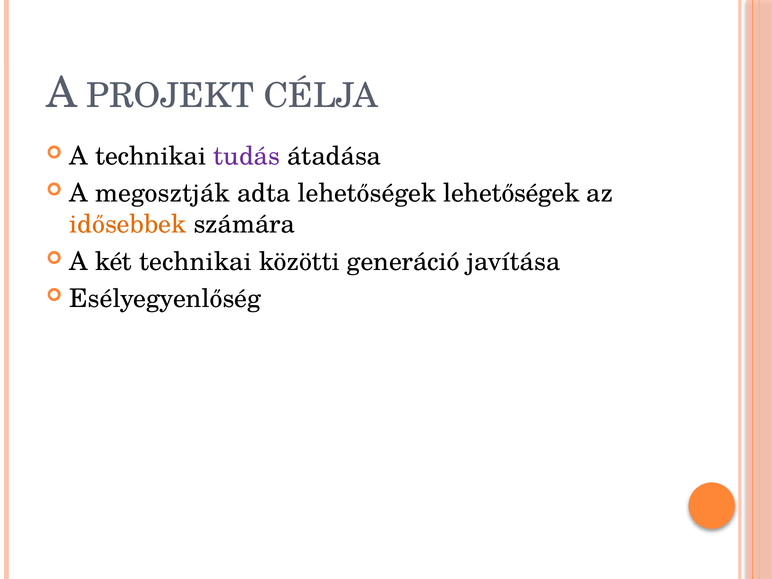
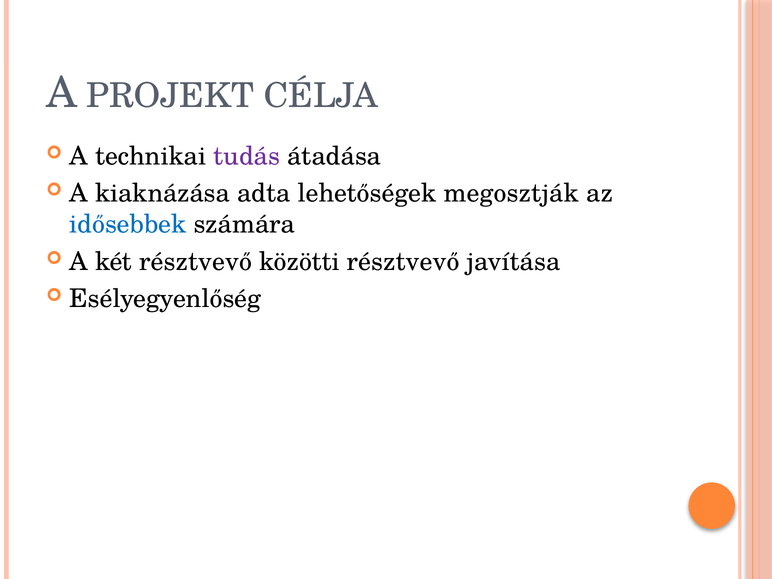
megosztják: megosztják -> kiaknázása (163, 193)
lehetőségek lehetőségek: lehetőségek -> megosztják (511, 193)
idősebbek colour: orange -> blue (128, 224)
két technikai: technikai -> résztvevő (196, 262)
közötti generáció: generáció -> résztvevő (403, 262)
